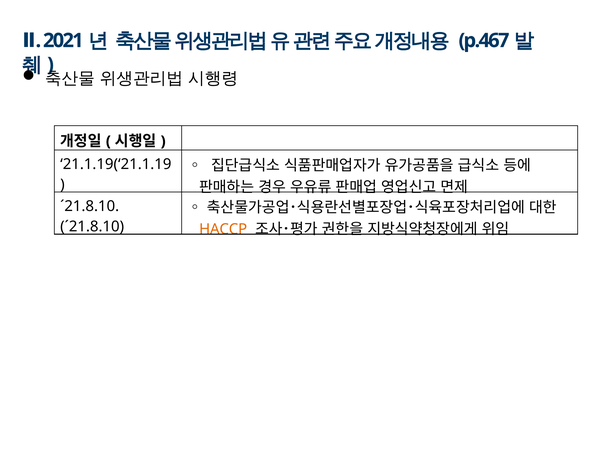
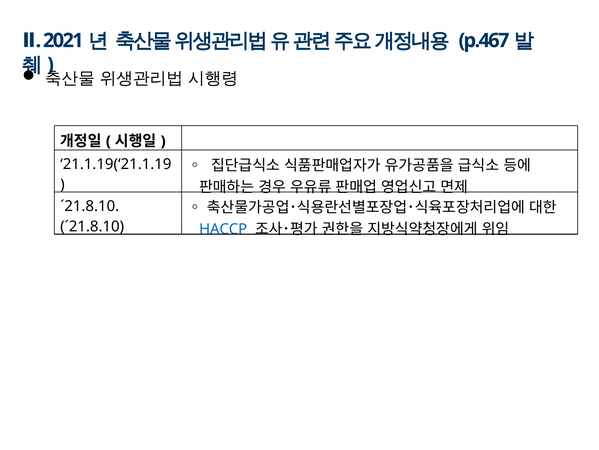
HACCP colour: orange -> blue (223, 229)
